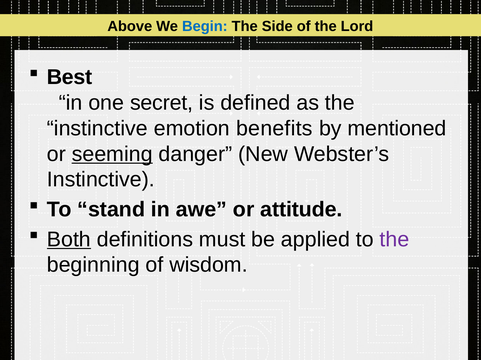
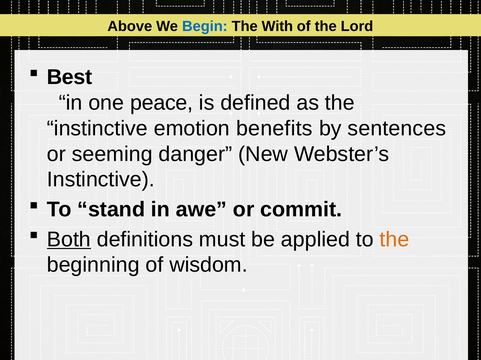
Side: Side -> With (277, 26)
secret: secret -> peace (162, 103)
mentioned: mentioned -> sentences (397, 129)
seeming underline: present -> none (112, 154)
attitude: attitude -> commit (301, 210)
the colour: purple -> orange (394, 240)
